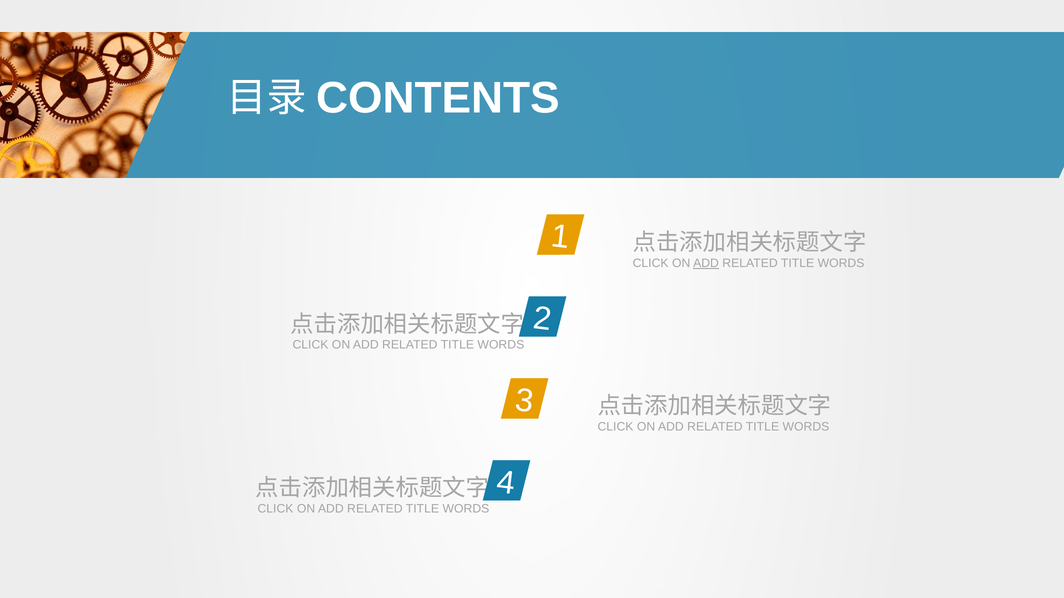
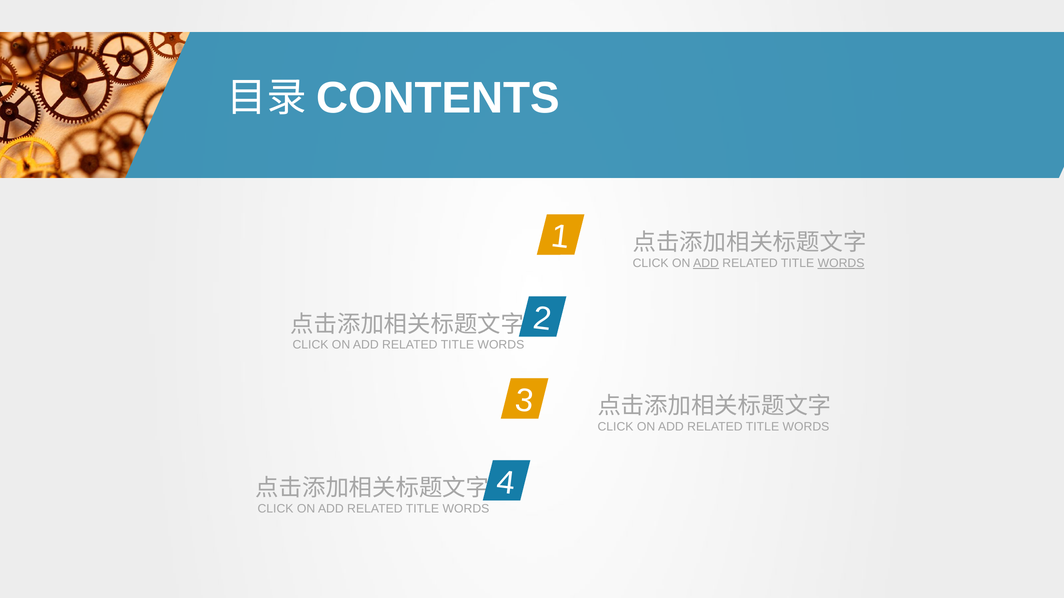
WORDS underline: none -> present (841, 263)
